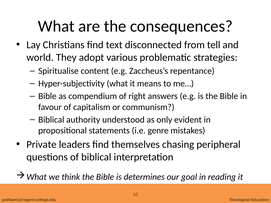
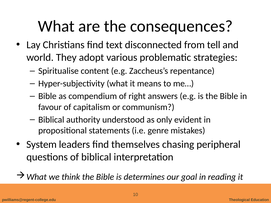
Private: Private -> System (42, 145)
